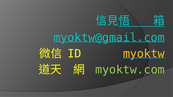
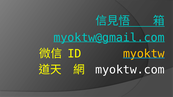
myoktw.com colour: light green -> white (130, 70)
